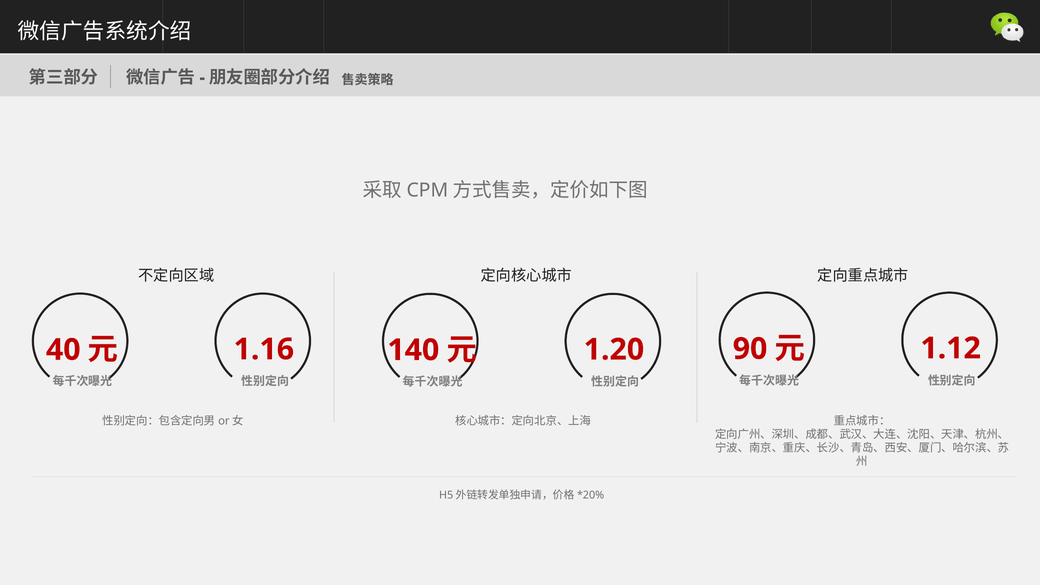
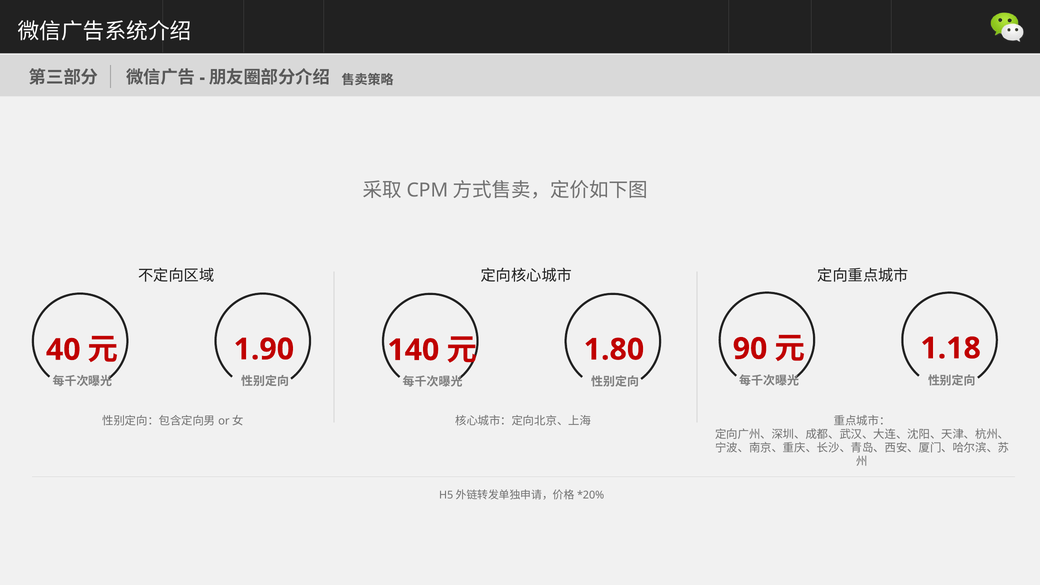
1.12: 1.12 -> 1.18 (951, 348)
1.16: 1.16 -> 1.90 (264, 349)
1.20: 1.20 -> 1.80 (614, 350)
